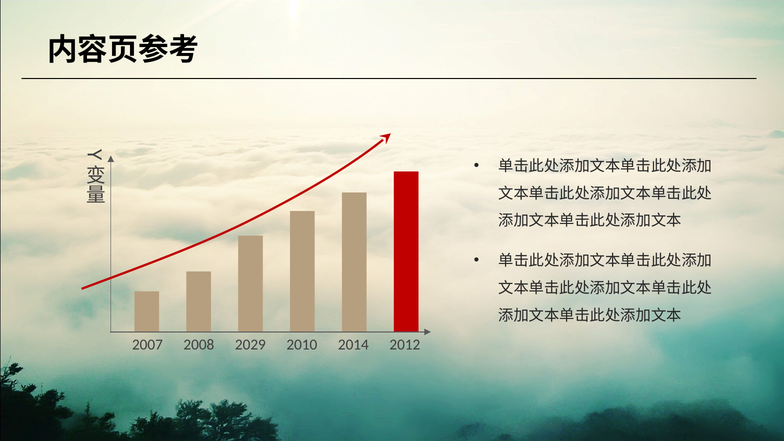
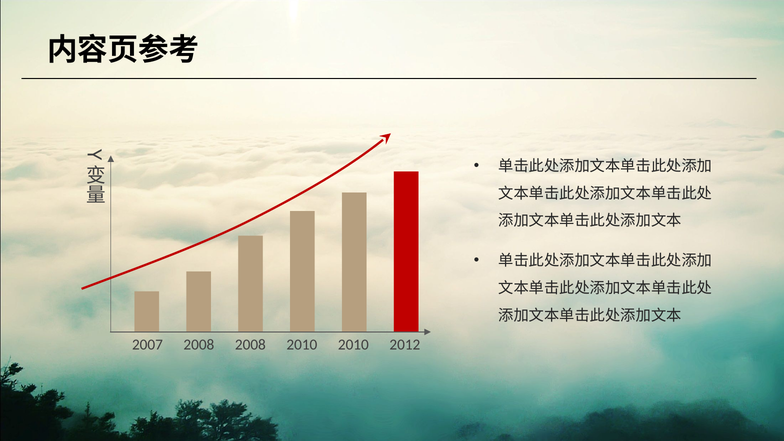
2029: 2029 -> 2008 (250, 345)
2014: 2014 -> 2010 (353, 345)
